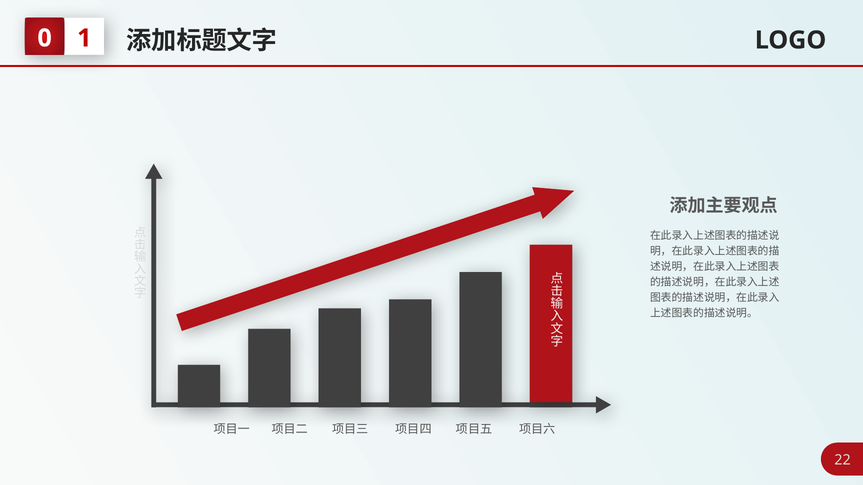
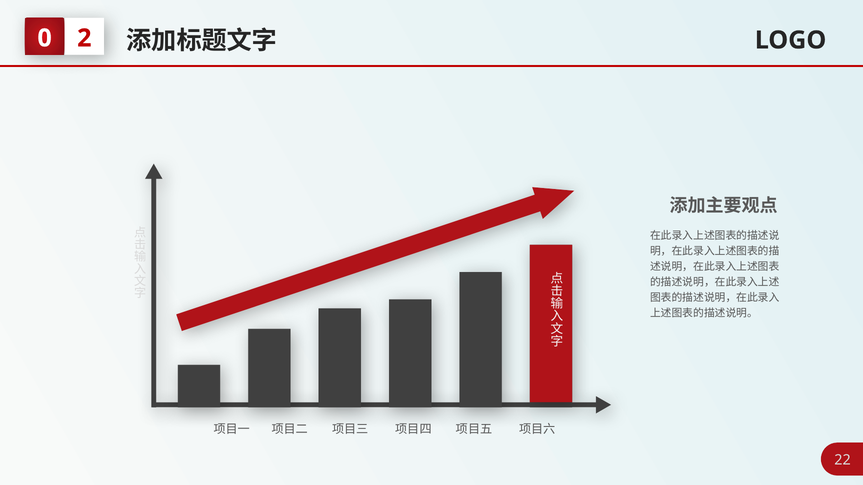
1: 1 -> 2 (84, 38)
